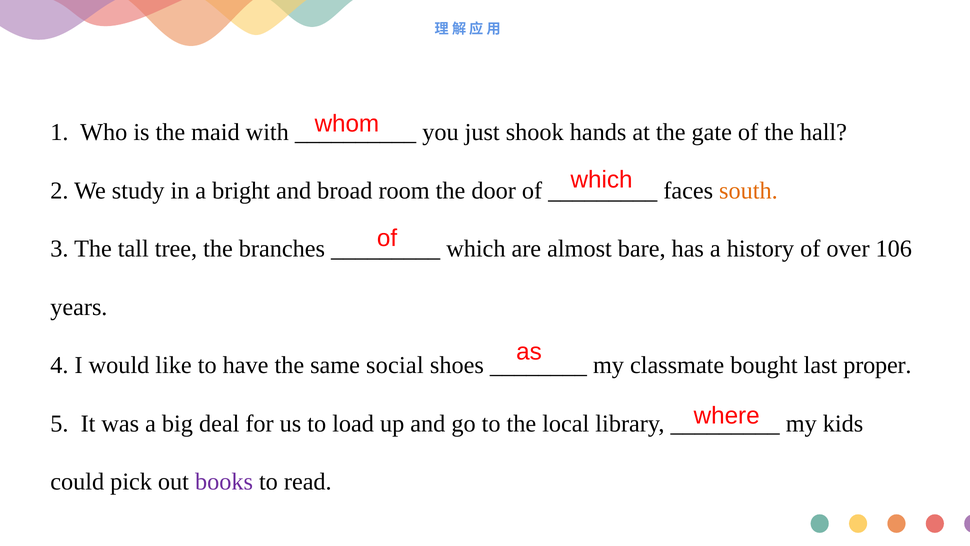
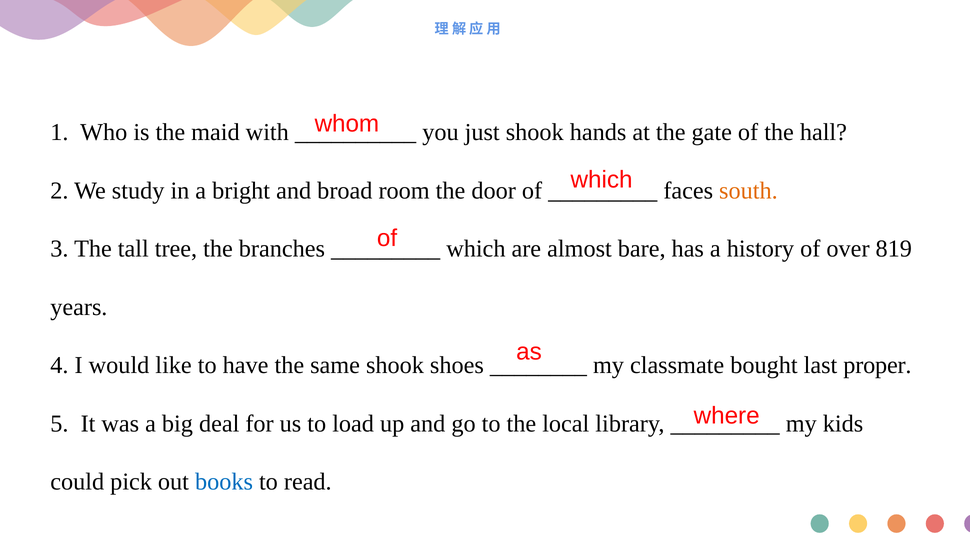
106: 106 -> 819 (894, 249)
same social: social -> shook (395, 365)
books colour: purple -> blue (224, 482)
